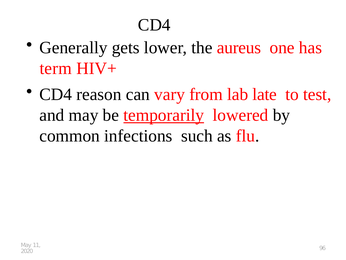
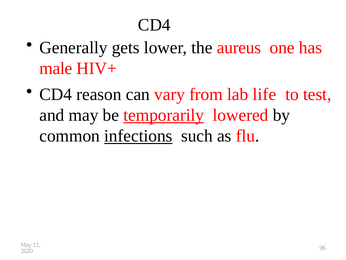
term: term -> male (56, 68)
late: late -> life (265, 94)
infections underline: none -> present (138, 136)
